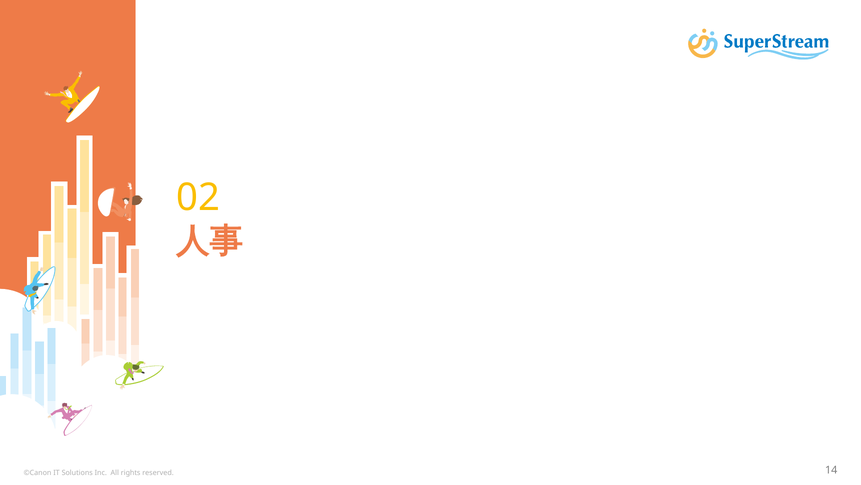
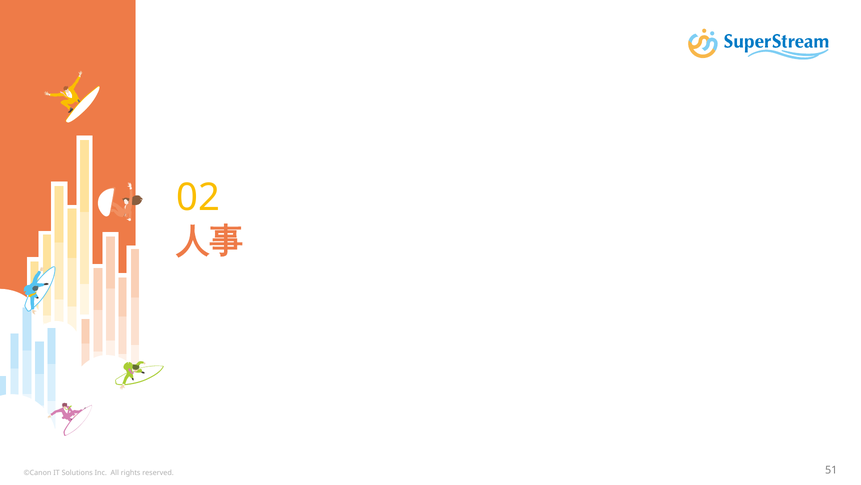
14: 14 -> 51 (831, 470)
